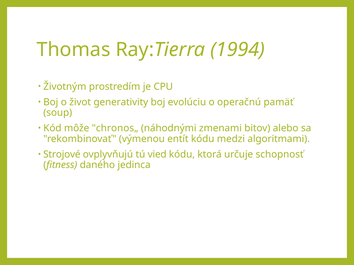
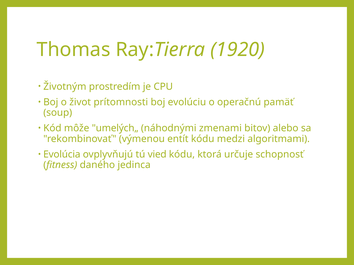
1994: 1994 -> 1920 (238, 50)
generativity: generativity -> prítomnosti (121, 102)
chronos„: chronos„ -> umelých„ (115, 128)
Strojové: Strojové -> Evolúcia (62, 155)
